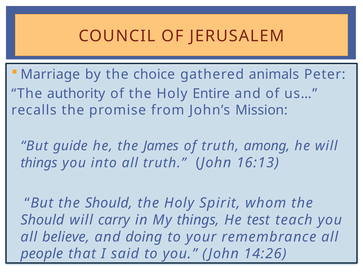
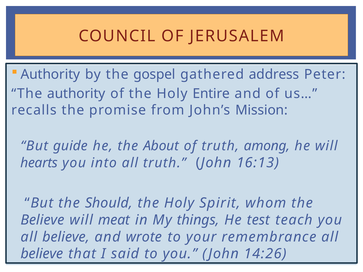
Marriage: Marriage -> Authority (50, 74)
choice: choice -> gospel (154, 74)
animals: animals -> address (274, 74)
James: James -> About (161, 146)
things: things -> hearts (39, 163)
Should: Should -> Believe (43, 220)
carry: carry -> meat (114, 220)
doing: doing -> wrote (144, 237)
people: people -> believe (42, 254)
